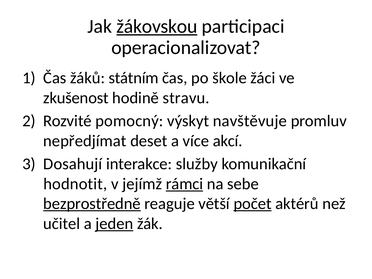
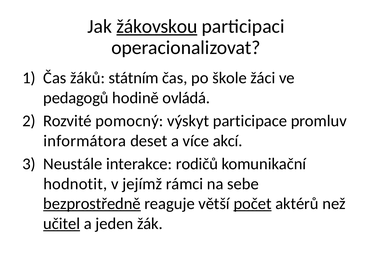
zkušenost: zkušenost -> pedagogů (76, 98)
stravu: stravu -> ovládá (186, 98)
navštěvuje: navštěvuje -> participace (250, 121)
nepředjímat: nepředjímat -> informátora (85, 141)
Dosahují: Dosahují -> Neustále (73, 164)
služby: služby -> rodičů (197, 164)
rámci underline: present -> none (184, 184)
učitel underline: none -> present (62, 224)
jeden underline: present -> none (114, 224)
